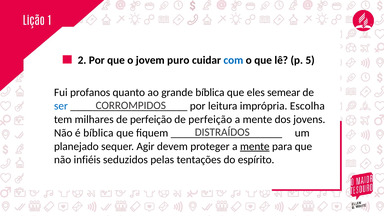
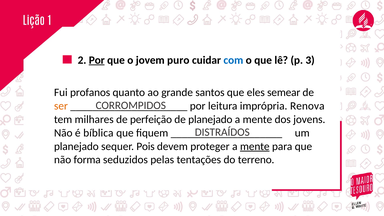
Por underline: none -> present (97, 60)
5: 5 -> 3 (310, 60)
grande bíblica: bíblica -> santos (210, 93)
ser colour: blue -> orange (61, 106)
Escolha: Escolha -> Renova (307, 106)
perfeição: perfeição -> planejado (210, 119)
Agir: Agir -> Pois (146, 146)
infiéis: infiéis -> forma (87, 160)
espírito: espírito -> terreno (256, 160)
